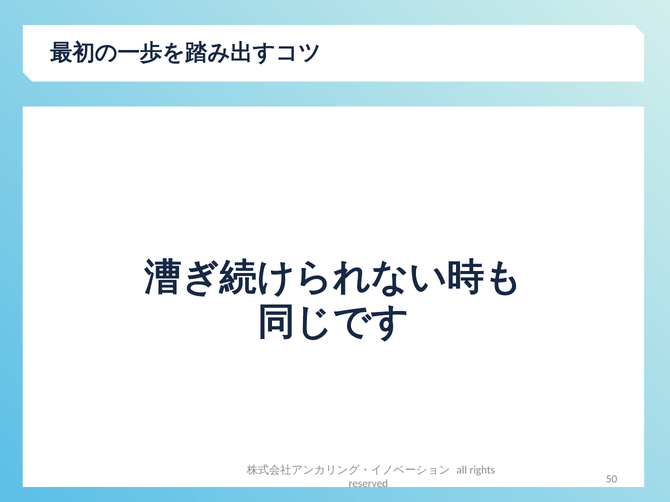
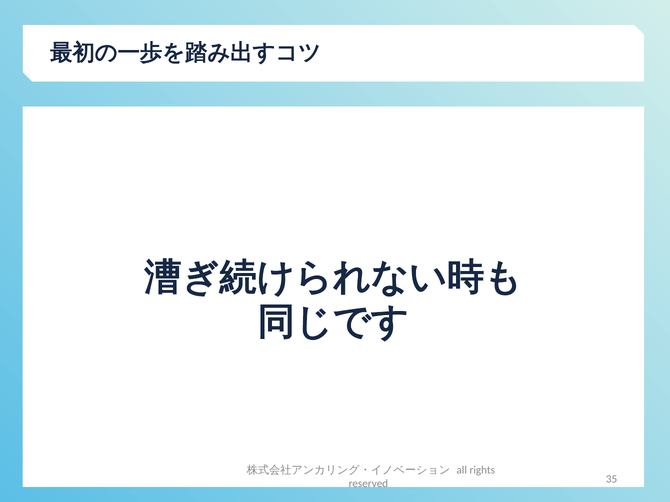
50: 50 -> 35 (612, 480)
